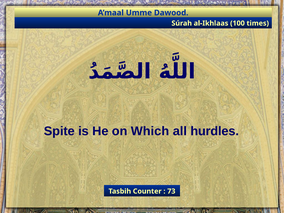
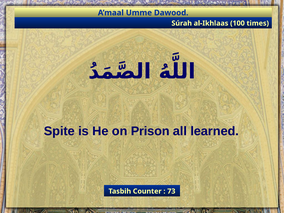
Which: Which -> Prison (150, 131)
hurdles: hurdles -> learned (215, 131)
